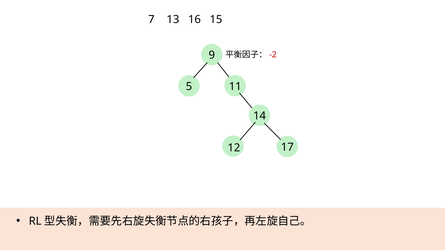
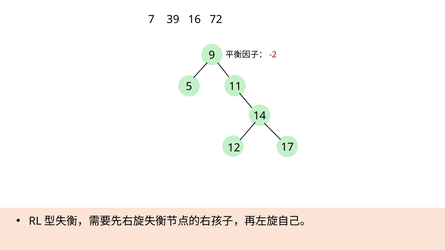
13: 13 -> 39 (173, 19)
15: 15 -> 72 (216, 19)
